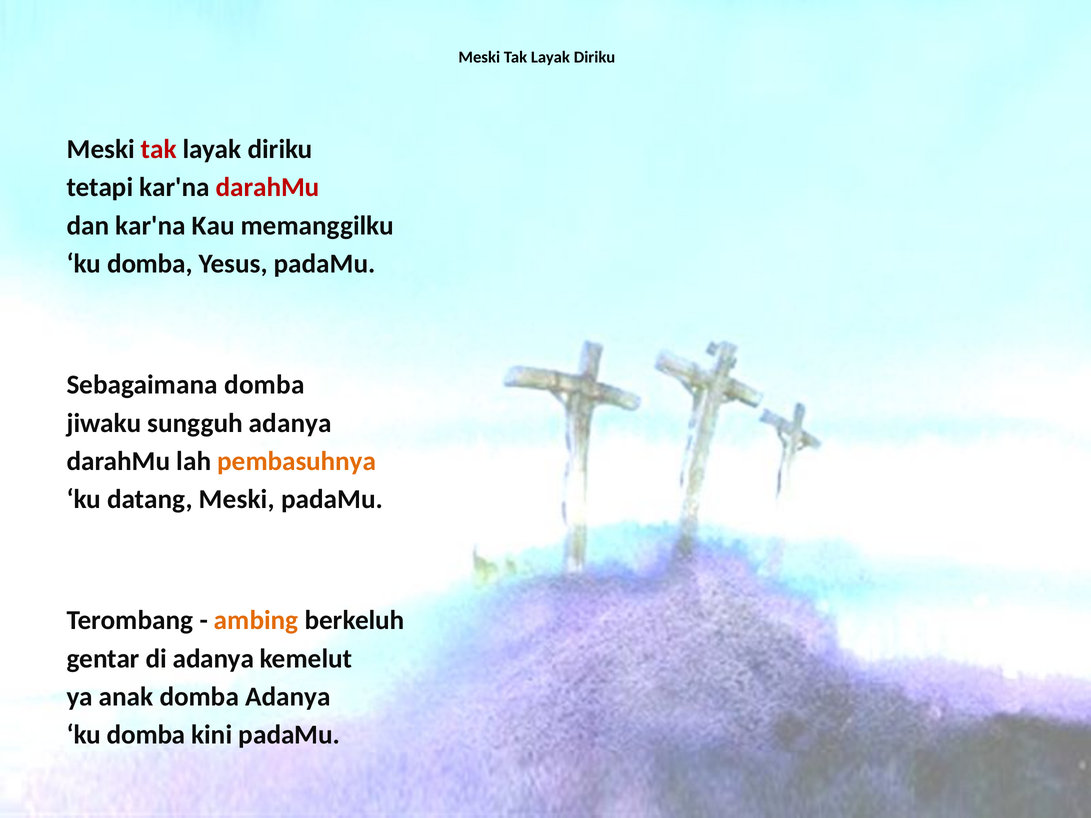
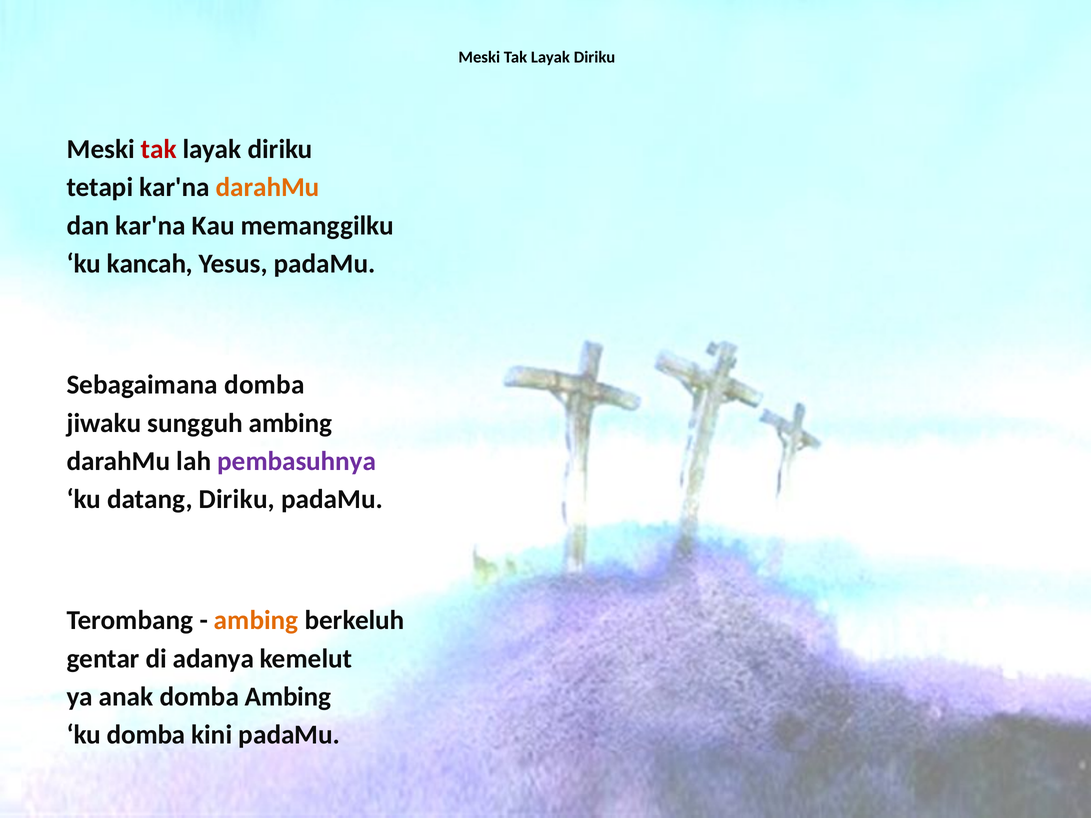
darahMu colour: red -> orange (268, 188)
domba: domba -> kancah (150, 264)
sungguh adanya: adanya -> ambing (290, 423)
pembasuhnya colour: orange -> purple (297, 461)
datang Meski: Meski -> Diriku (237, 500)
domba Adanya: Adanya -> Ambing (288, 697)
